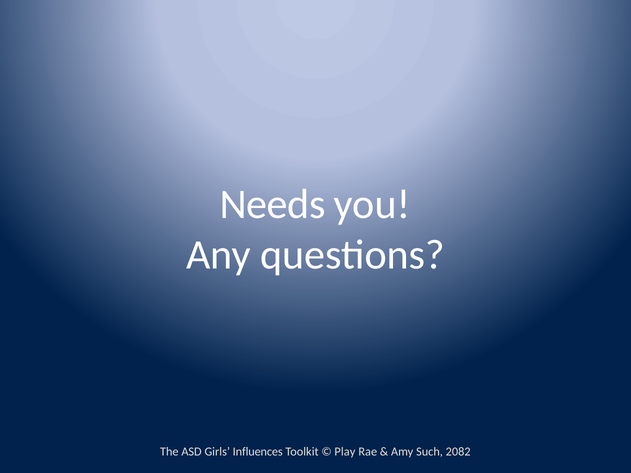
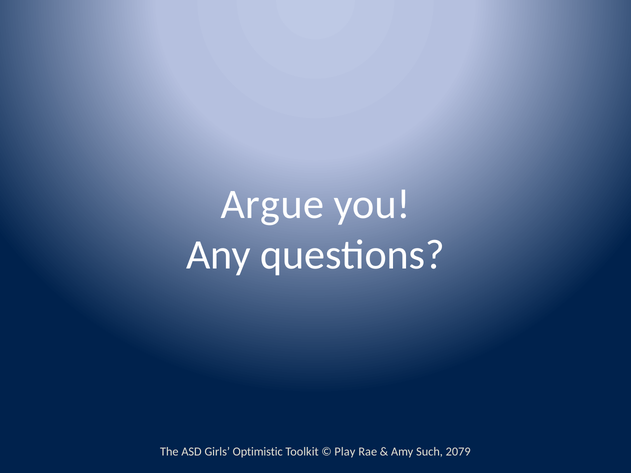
Needs: Needs -> Argue (272, 204)
Influences: Influences -> Optimistic (258, 452)
2082: 2082 -> 2079 (458, 452)
